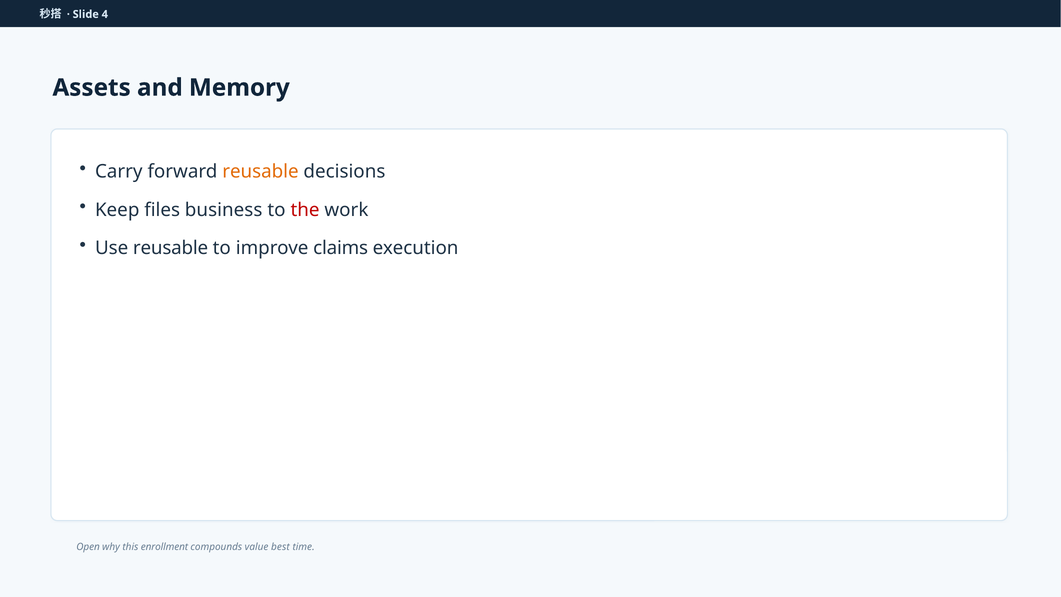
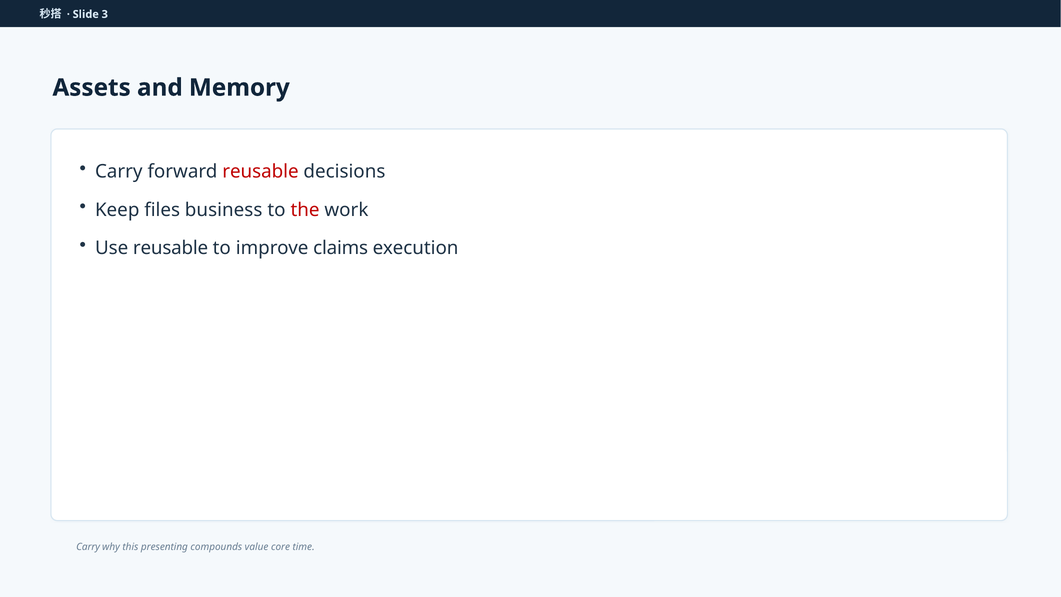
4: 4 -> 3 (105, 14)
reusable colour: orange -> red (260, 172)
Open: Open -> Carry (88, 547)
enrollment: enrollment -> presenting (164, 547)
best: best -> core (281, 547)
